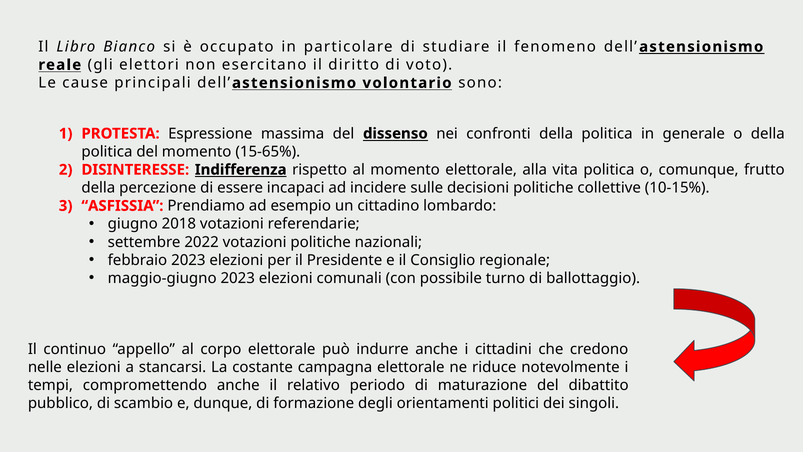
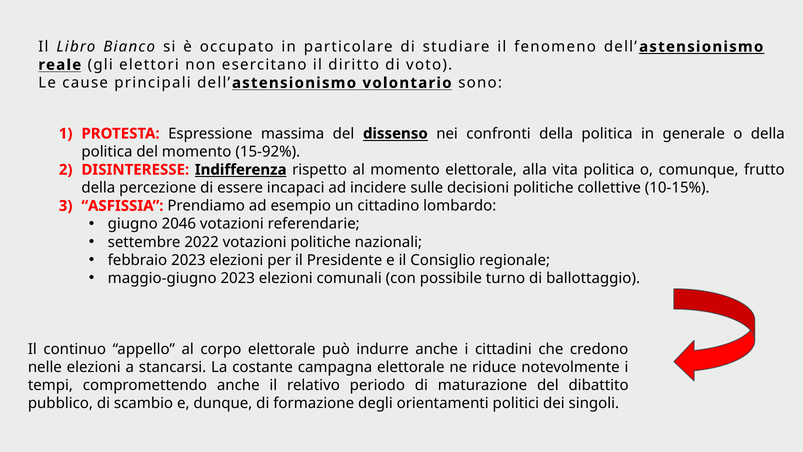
15-65%: 15-65% -> 15-92% (268, 152)
2018: 2018 -> 2046 (179, 224)
